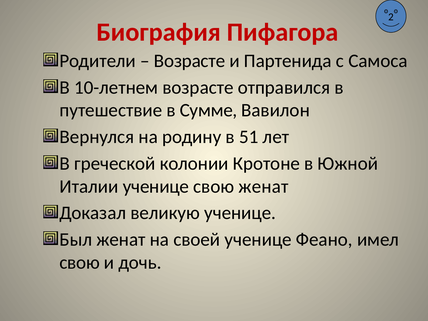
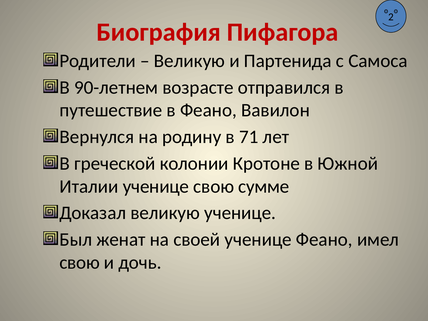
Возрасте: Возрасте -> Великую (189, 61)
10-летнем: 10-летнем -> 90-летнем (116, 87)
в Сумме: Сумме -> Феано (208, 110)
51: 51 -> 71 (249, 137)
свою женат: женат -> сумме (264, 186)
